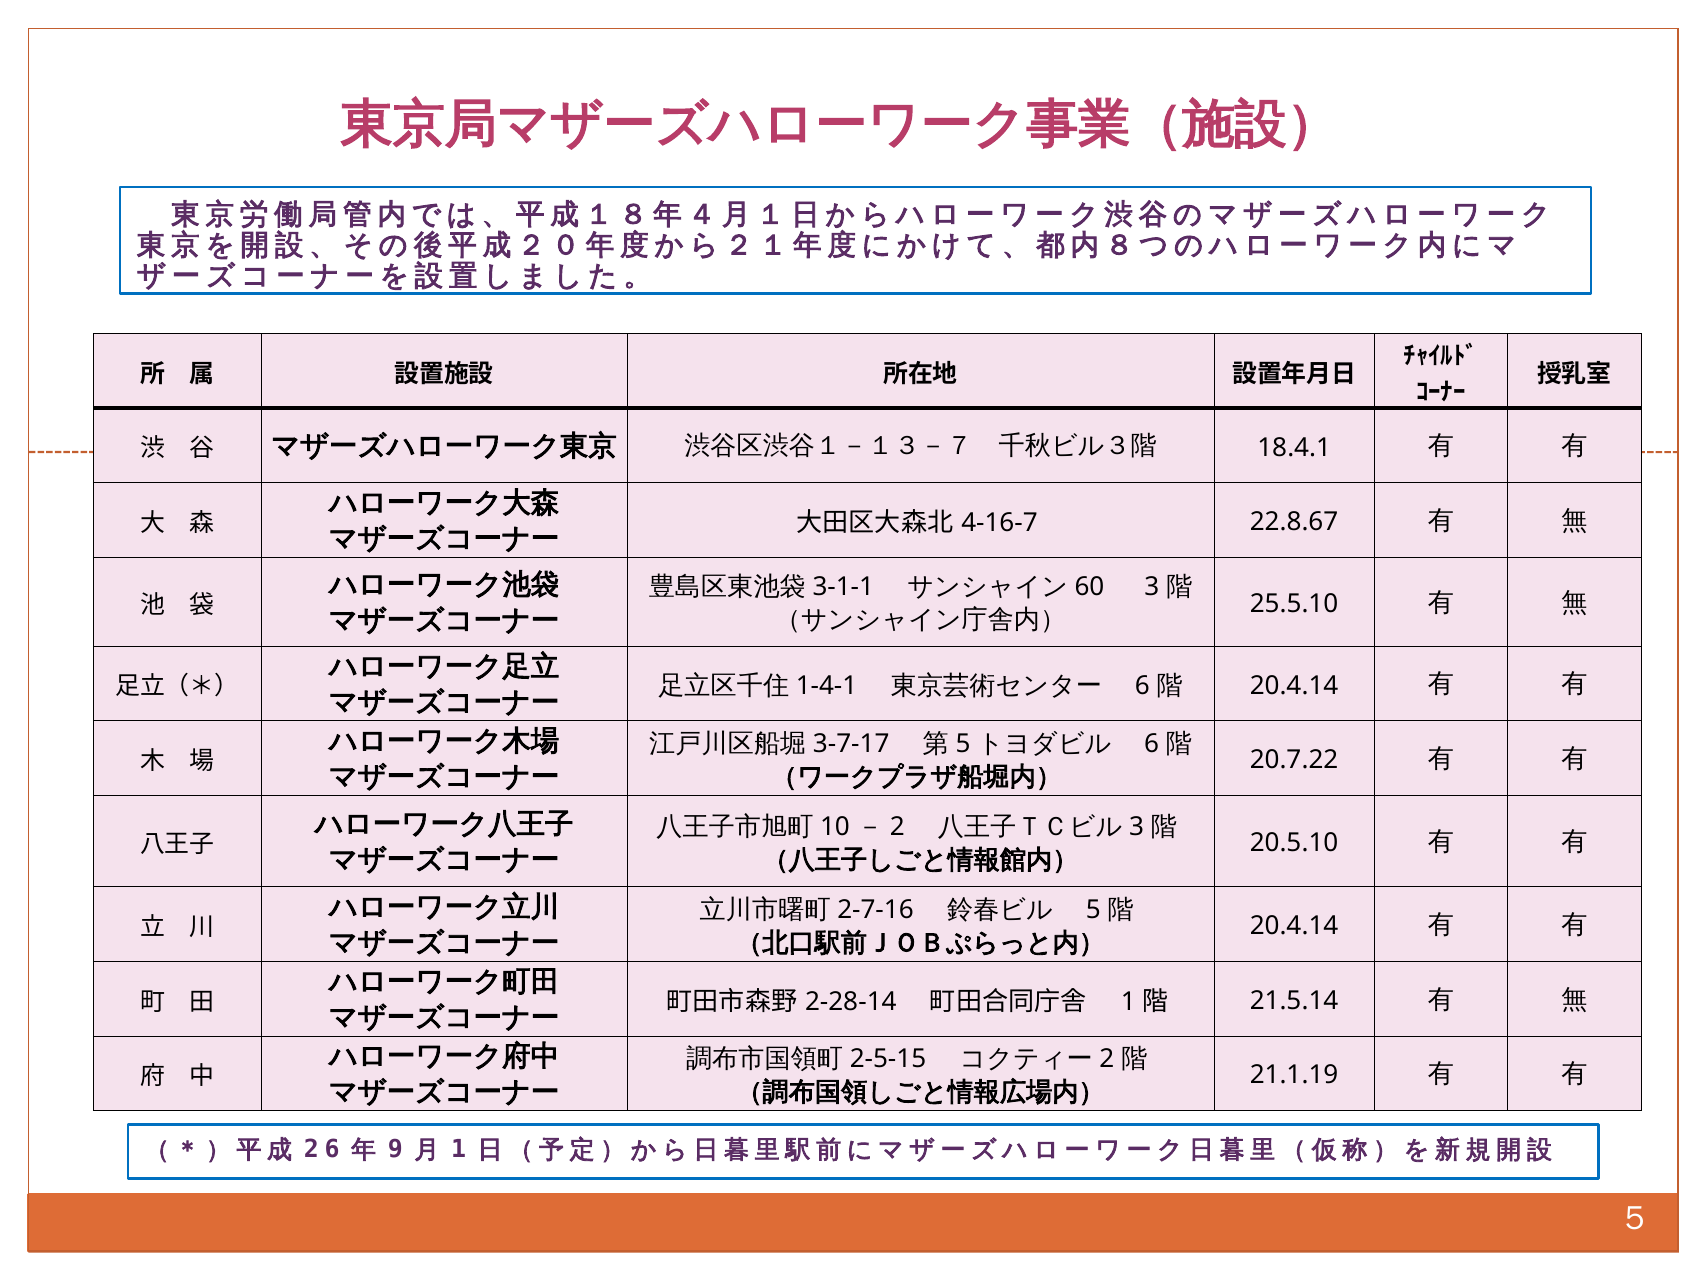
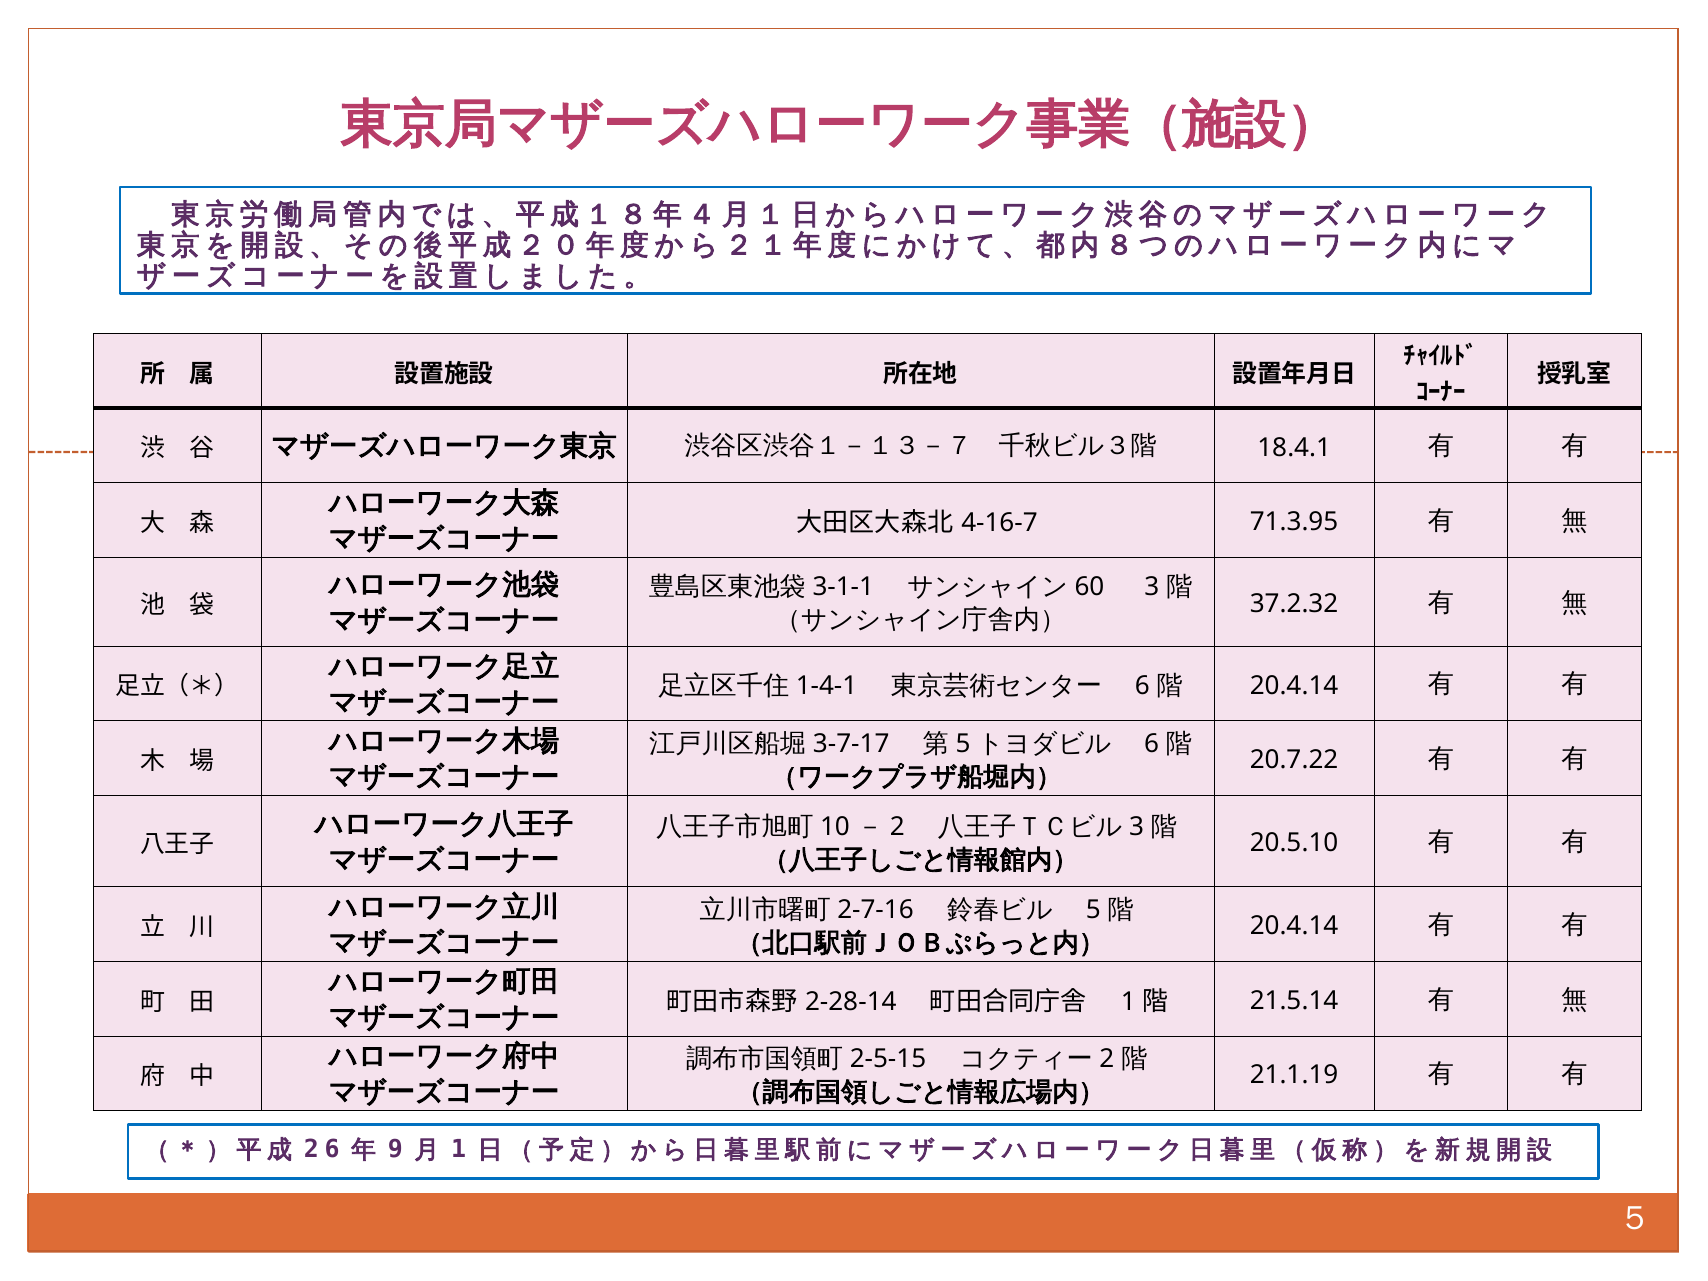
22.8.67: 22.8.67 -> 71.3.95 (1294, 522)
25.5.10: 25.5.10 -> 37.2.32 (1294, 604)
